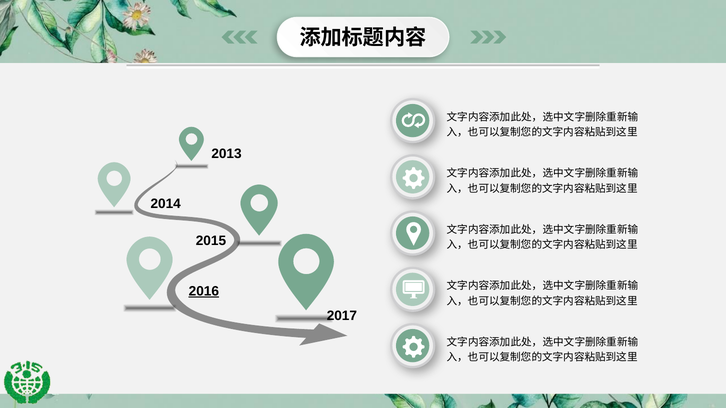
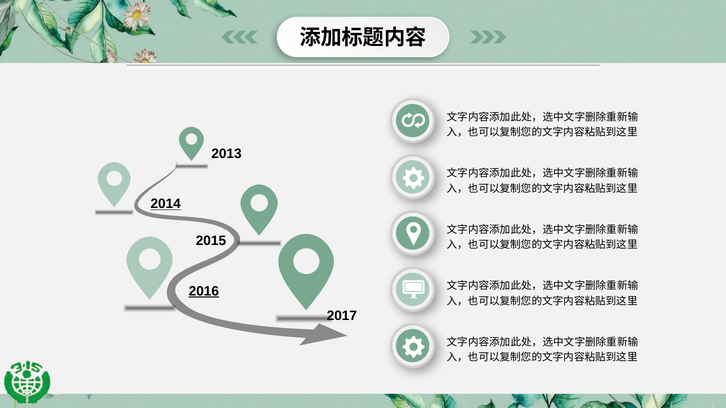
2014 underline: none -> present (166, 204)
